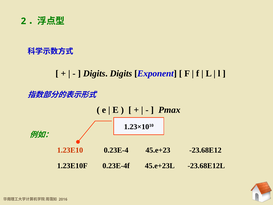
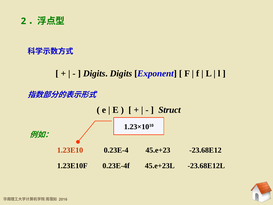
Pmax: Pmax -> Struct (170, 110)
